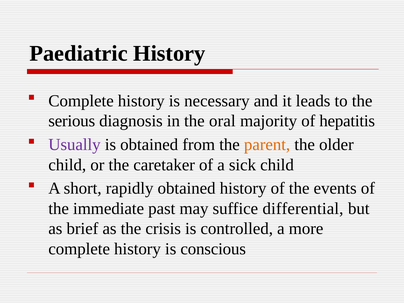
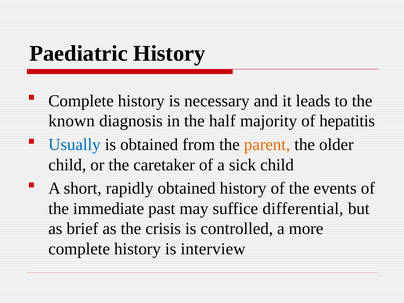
serious: serious -> known (72, 121)
oral: oral -> half (222, 121)
Usually colour: purple -> blue (75, 145)
conscious: conscious -> interview (213, 249)
